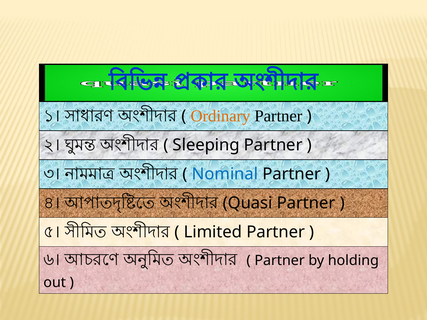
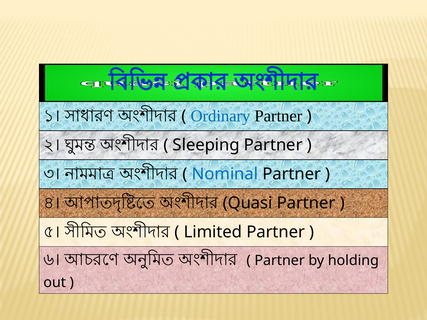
Ordinary colour: orange -> blue (220, 116)
